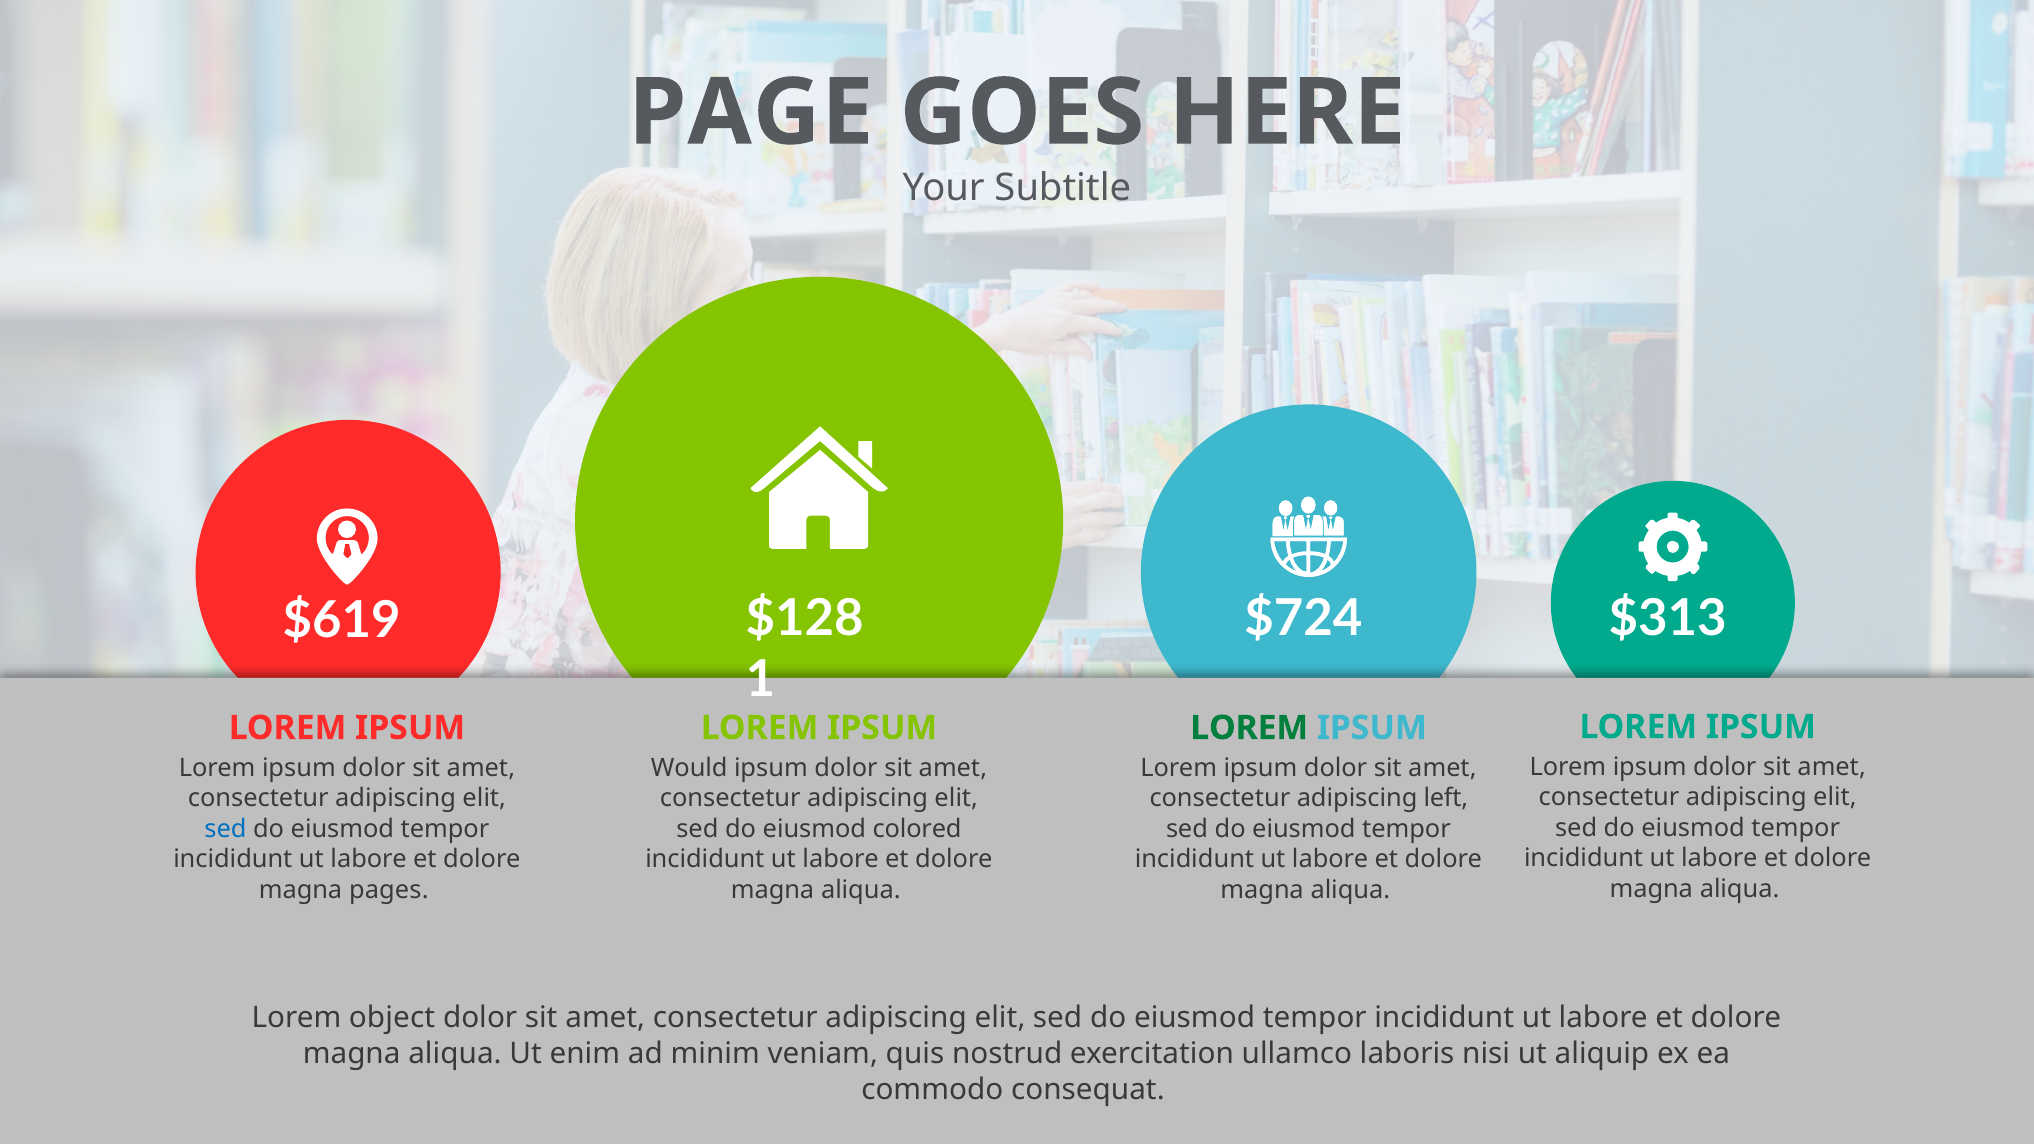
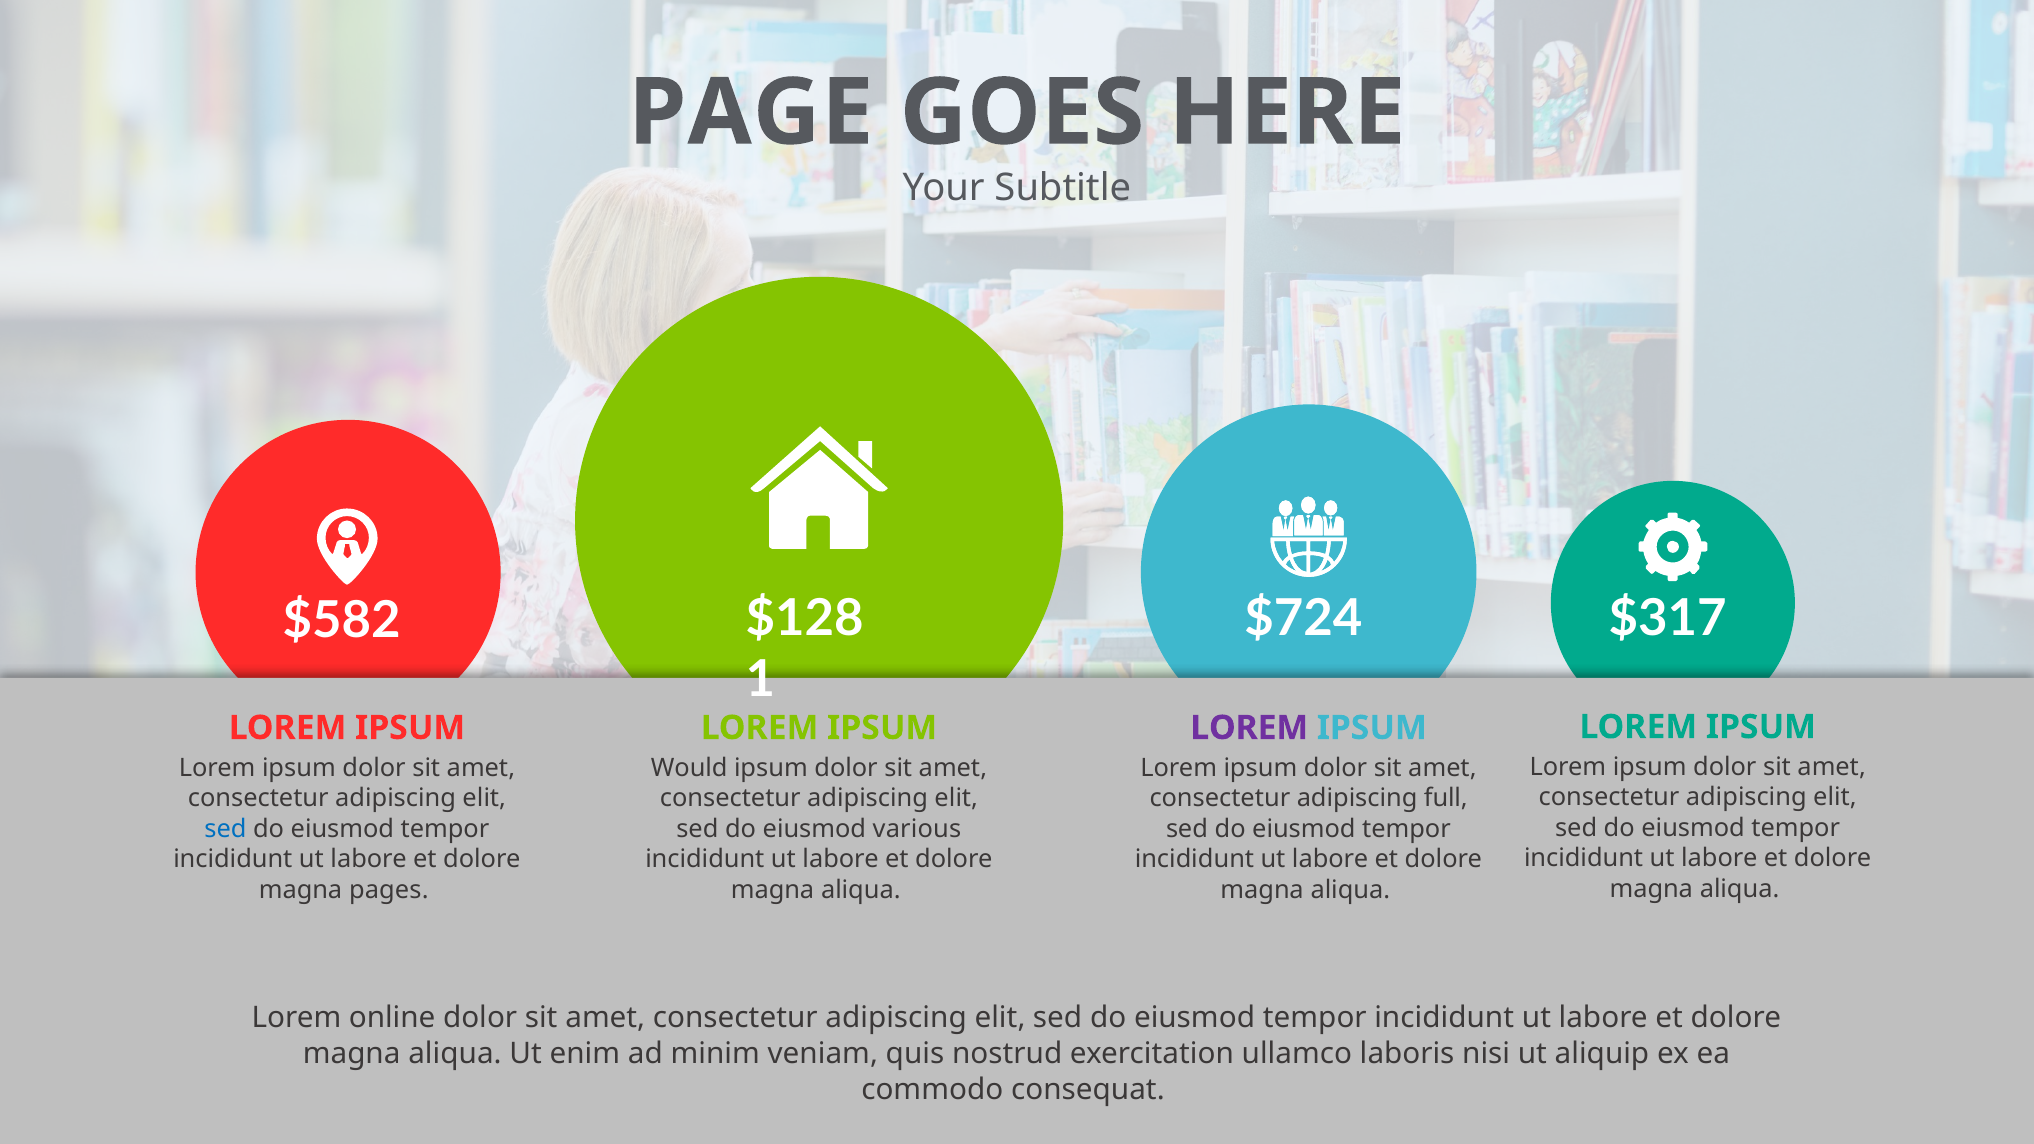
$313: $313 -> $317 (1668, 619)
$619: $619 -> $582 (342, 621)
LOREM colour: green -> purple (1249, 728)
left: left -> full (1446, 799)
colored: colored -> various (917, 829)
object: object -> online (392, 1018)
